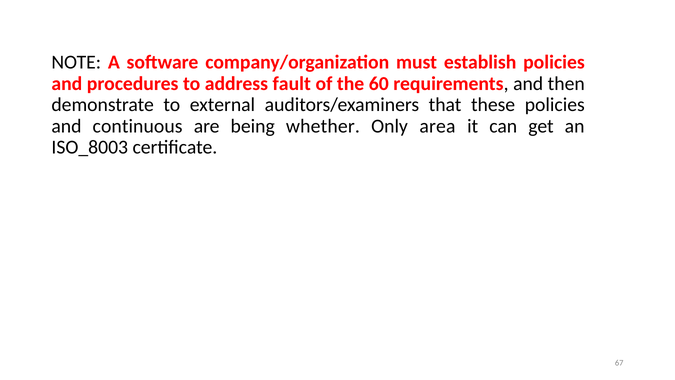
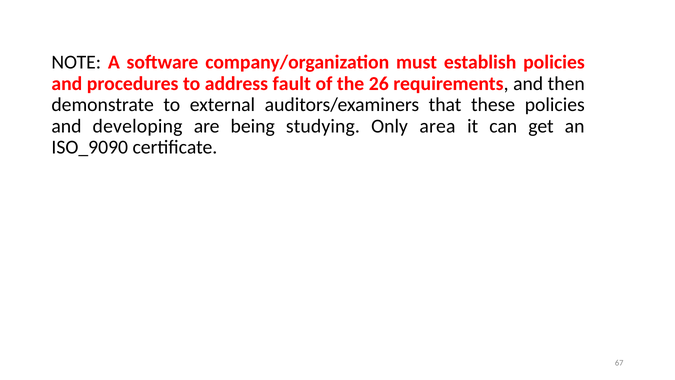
60: 60 -> 26 (379, 84)
continuous: continuous -> developing (138, 126)
whether: whether -> studying (323, 126)
ISO_8003: ISO_8003 -> ISO_9090 (90, 147)
